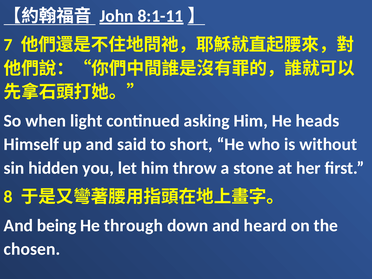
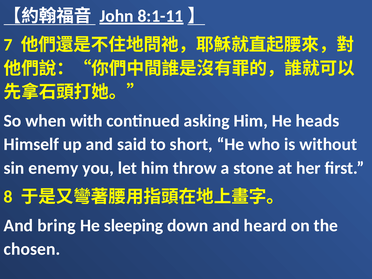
light: light -> with (86, 121)
hidden: hidden -> enemy (53, 168)
being: being -> bring (57, 226)
through: through -> sleeping (134, 226)
